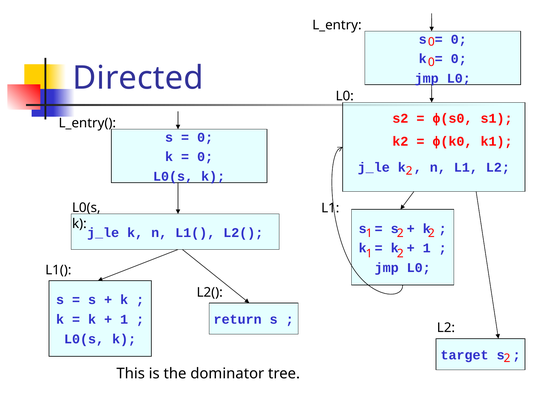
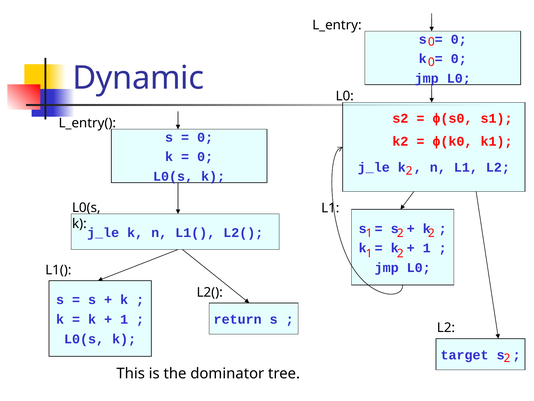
Directed: Directed -> Dynamic (138, 78)
